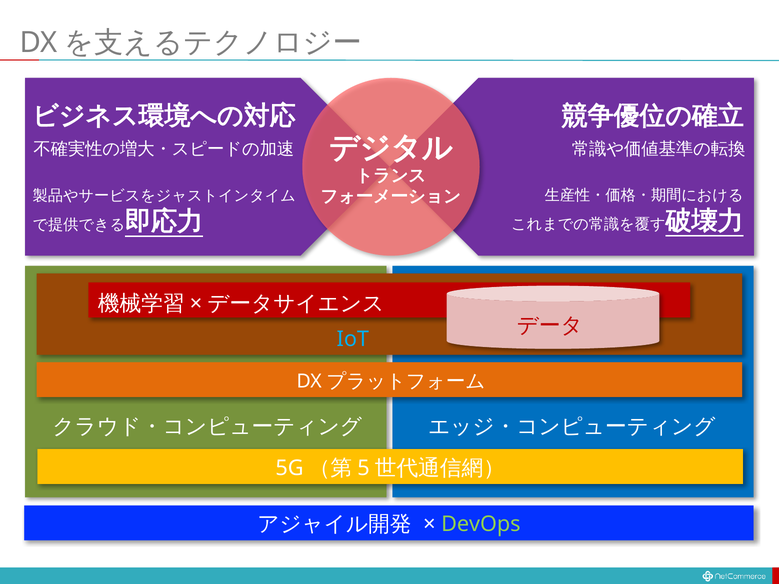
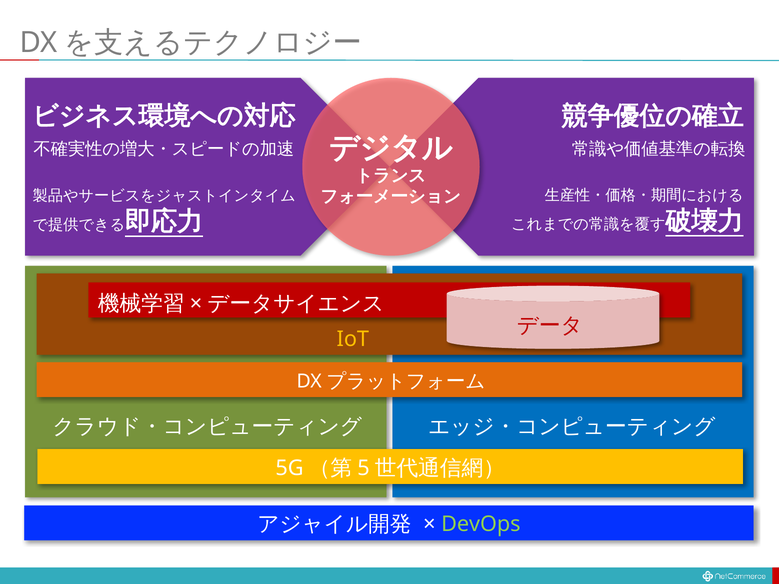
IoT colour: light blue -> yellow (353, 339)
